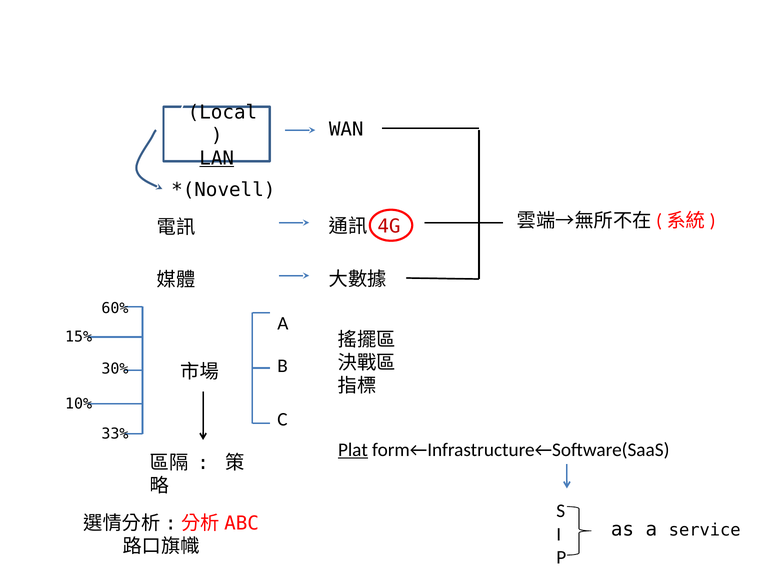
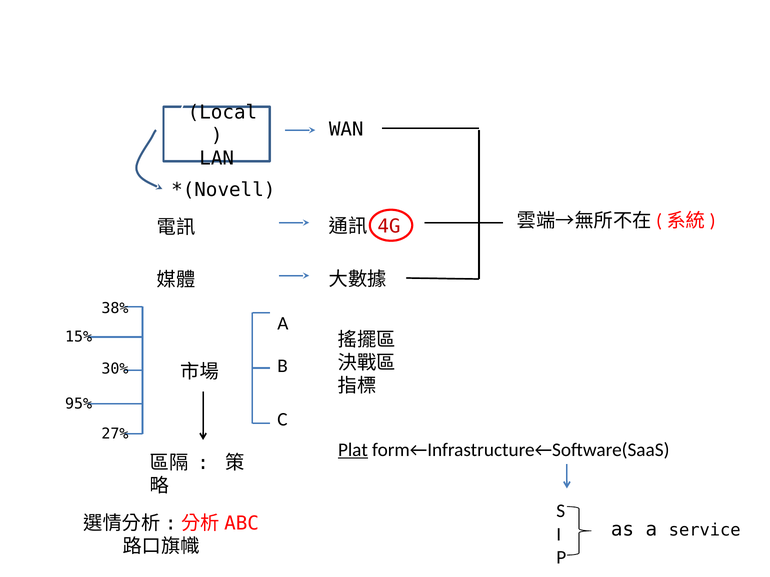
LAN underline: present -> none (217, 159)
60%: 60% -> 38% (115, 309)
10%: 10% -> 95% (79, 404)
33%: 33% -> 27% (115, 434)
